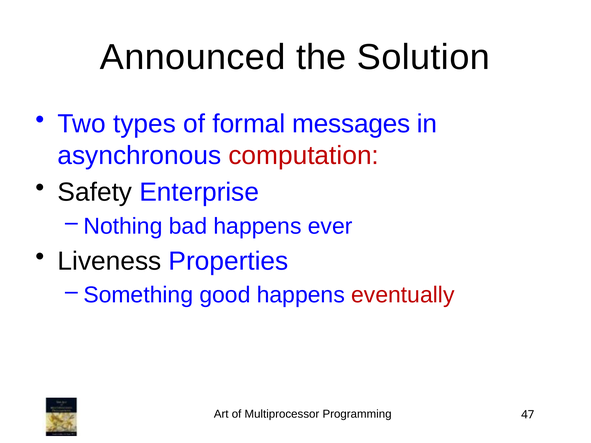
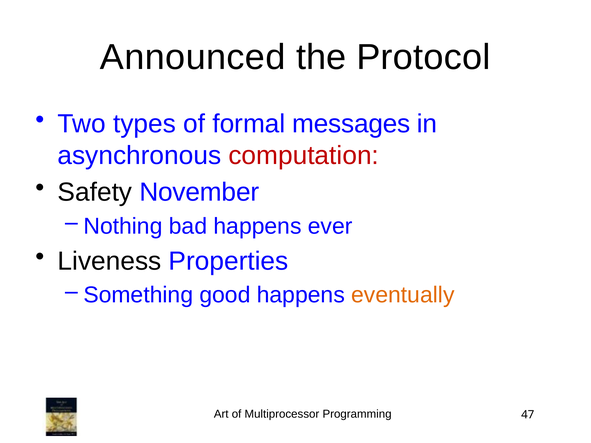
Solution: Solution -> Protocol (423, 57)
Enterprise: Enterprise -> November (199, 192)
eventually colour: red -> orange (403, 295)
